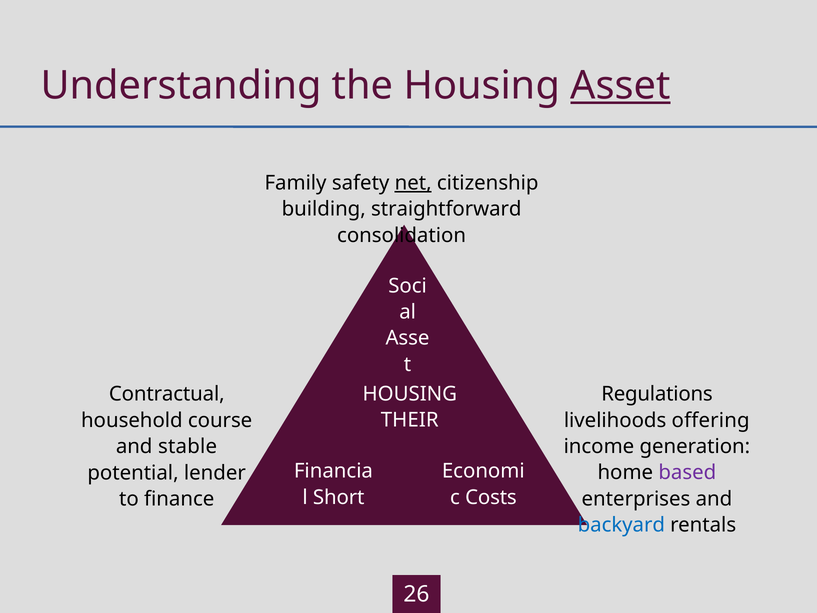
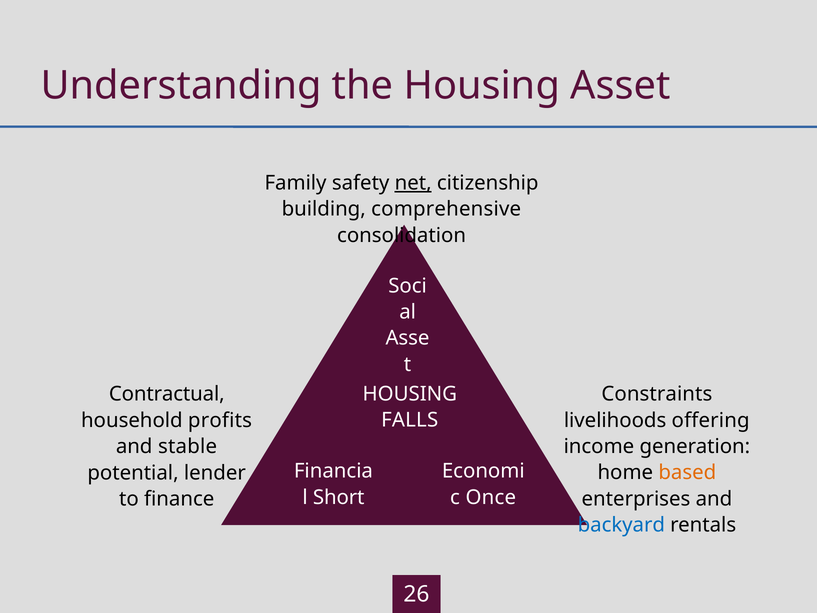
Asset underline: present -> none (620, 86)
straightforward: straightforward -> comprehensive (446, 209)
Regulations: Regulations -> Constraints (657, 394)
THEIR: THEIR -> FALLS (410, 420)
course: course -> profits (220, 420)
based colour: purple -> orange (687, 473)
Costs: Costs -> Once (491, 497)
